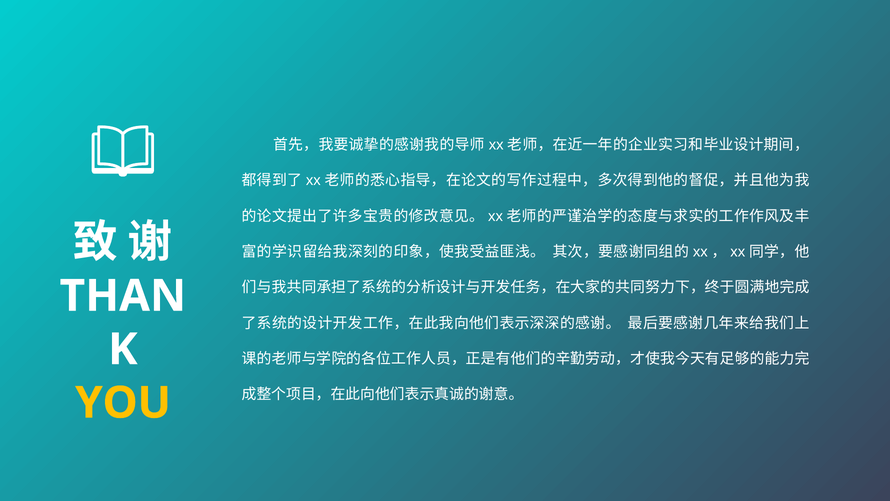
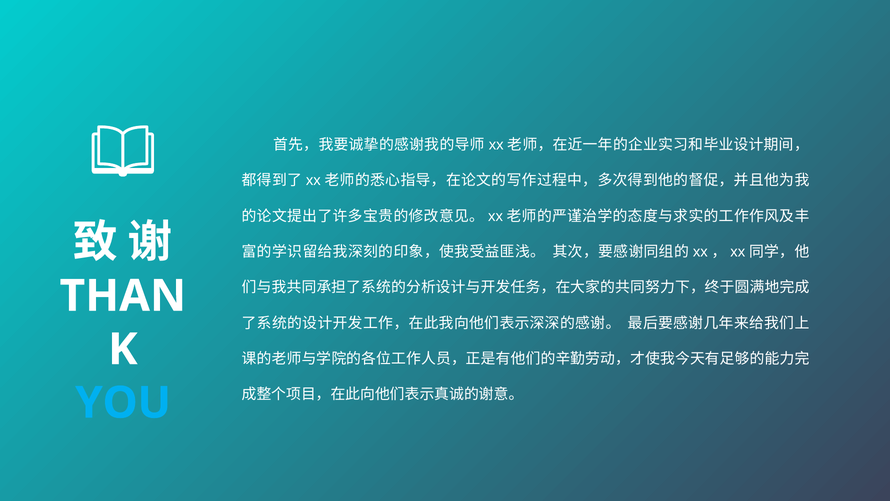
YOU colour: yellow -> light blue (123, 403)
